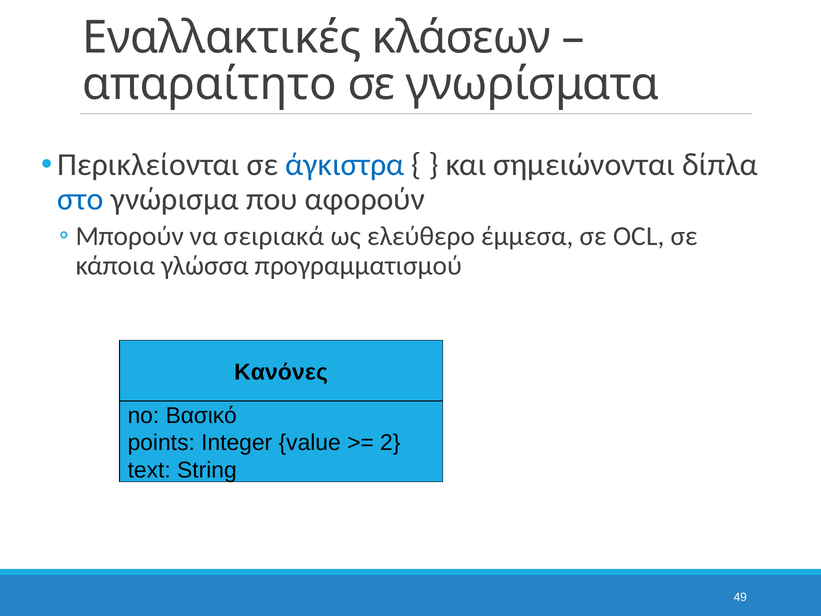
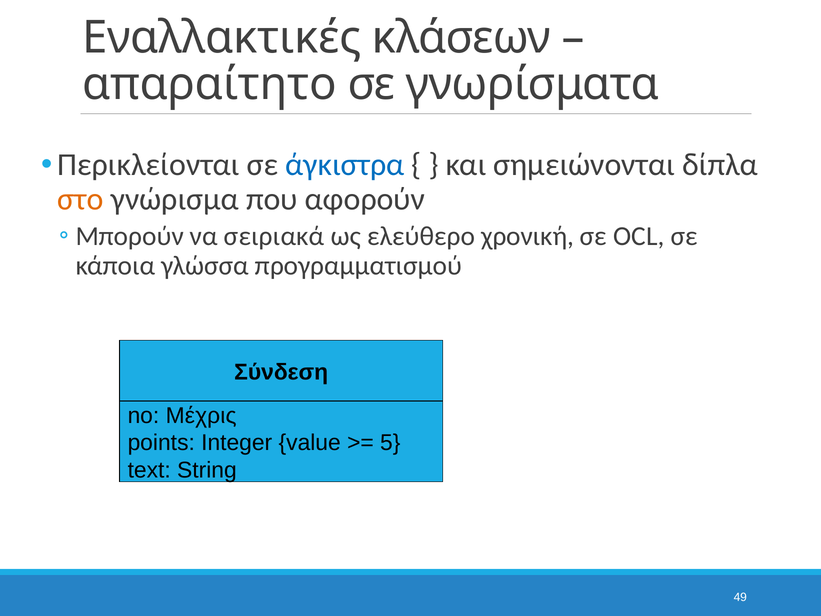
στο colour: blue -> orange (81, 199)
έμμεσα: έμμεσα -> χρονική (528, 236)
Κανόνες: Κανόνες -> Σύνδεση (281, 372)
Βασικό: Βασικό -> Μέχρις (201, 415)
2: 2 -> 5 (390, 443)
